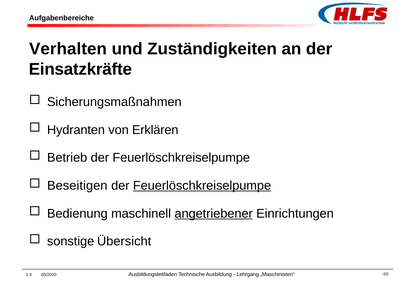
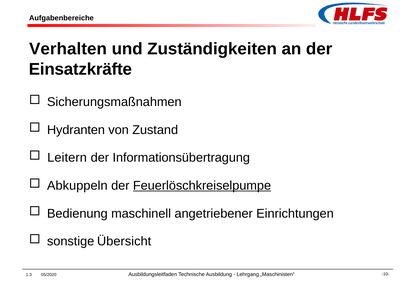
Erklären: Erklären -> Zustand (155, 130)
Betrieb: Betrieb -> Leitern (67, 158)
Feuerlöschkreiselpumpe: Feuerlöschkreiselpumpe -> Informationsübertragung (181, 158)
Beseitigen: Beseitigen -> Abkuppeln (77, 186)
angetriebener underline: present -> none (214, 214)
